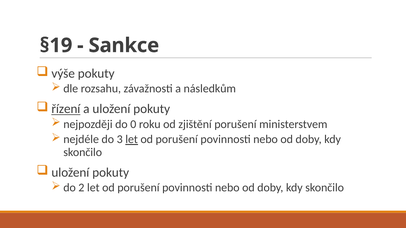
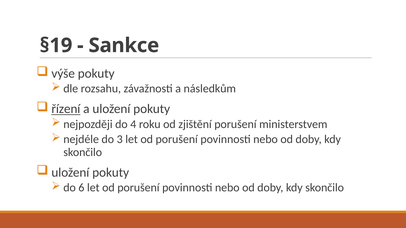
0: 0 -> 4 (133, 124)
let underline: present -> none (132, 140)
2: 2 -> 6 (81, 188)
